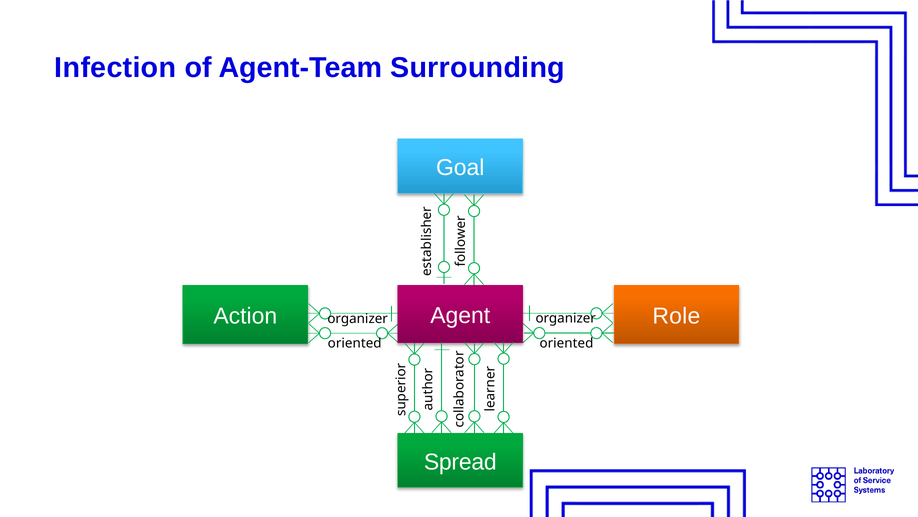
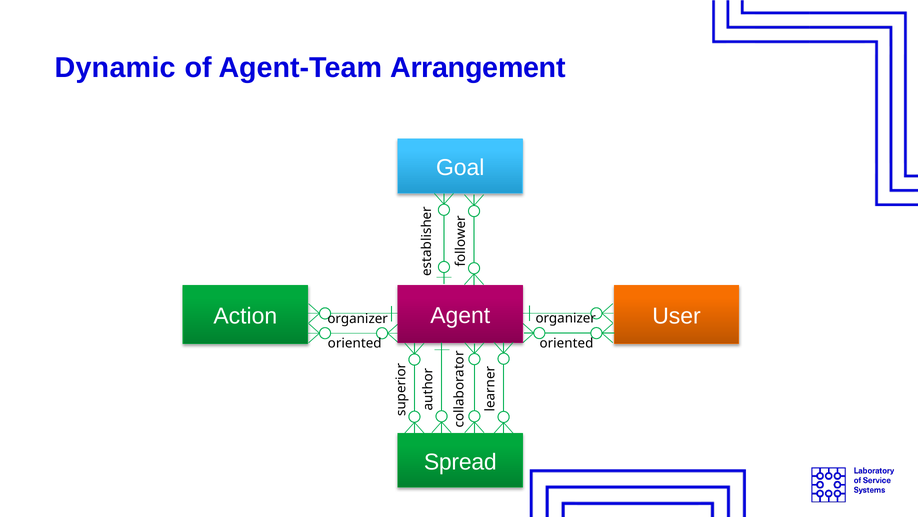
Infection: Infection -> Dynamic (115, 68)
Surrounding: Surrounding -> Arrangement (478, 68)
Role: Role -> User (676, 316)
